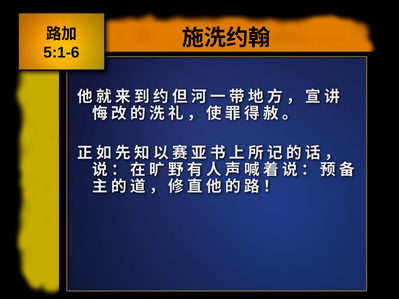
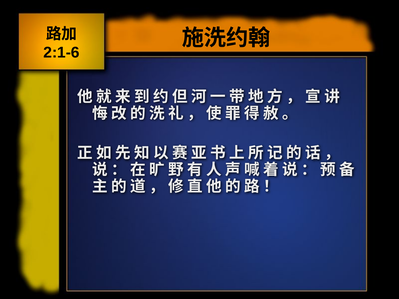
5:1-6: 5:1-6 -> 2:1-6 (62, 53)
